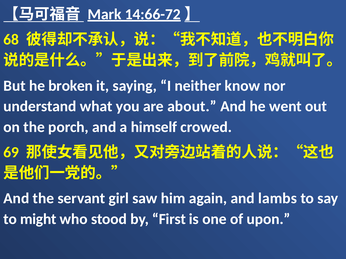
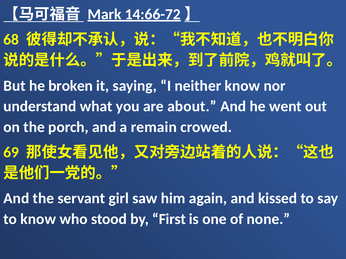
himself: himself -> remain (154, 127)
lambs: lambs -> kissed (278, 199)
to might: might -> know (38, 219)
upon: upon -> none (268, 219)
